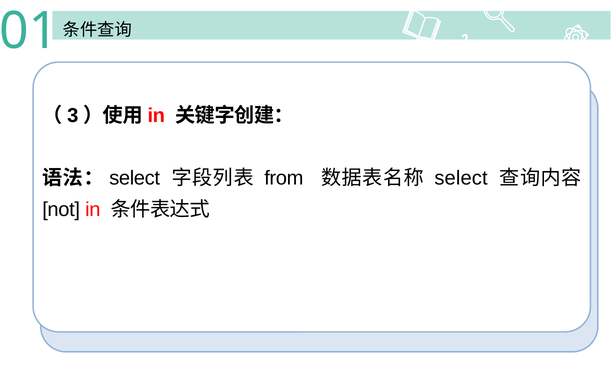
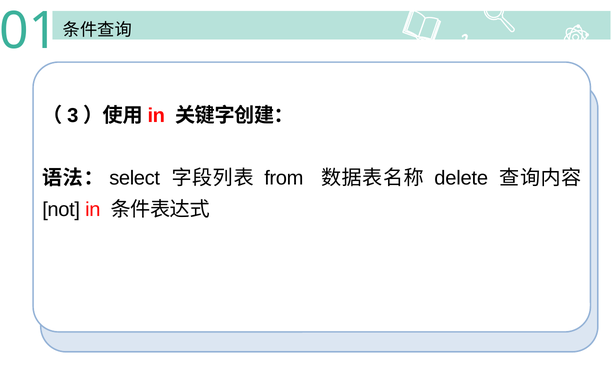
select: select -> delete (461, 178)
